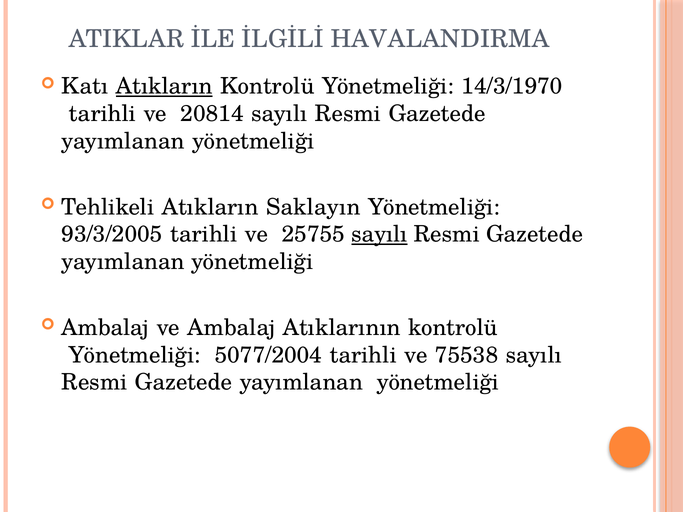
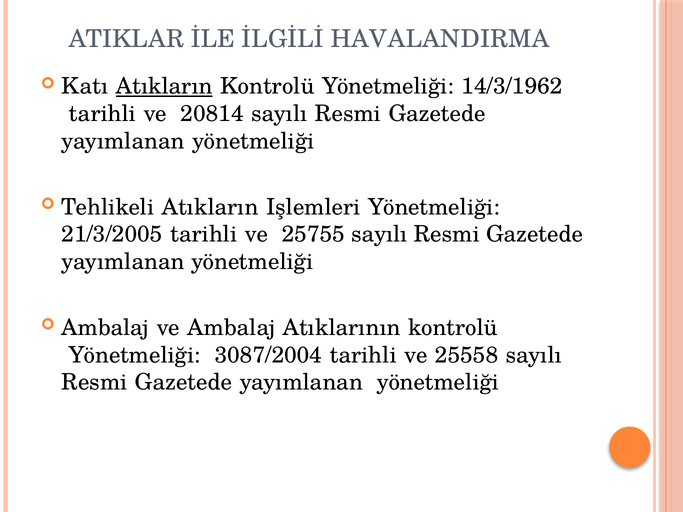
14/3/1970: 14/3/1970 -> 14/3/1962 (512, 86)
Saklayın: Saklayın -> Işlemleri (313, 207)
93/3/2005: 93/3/2005 -> 21/3/2005 (112, 234)
sayılı underline: present -> none (379, 234)
5077/2004: 5077/2004 -> 3087/2004 (268, 355)
75538: 75538 -> 25558 (467, 355)
